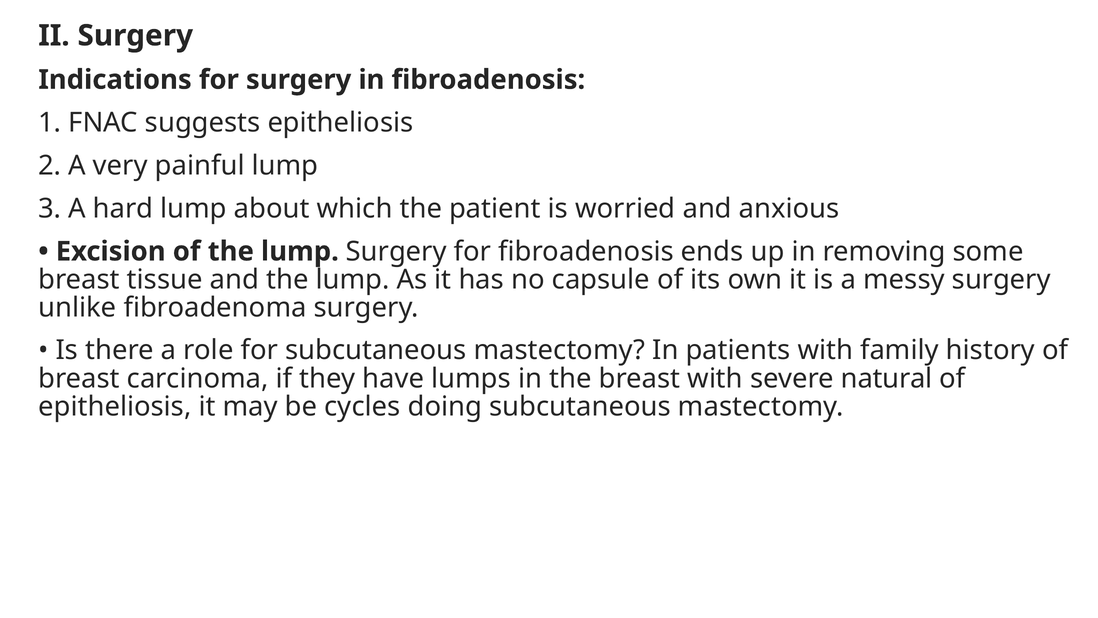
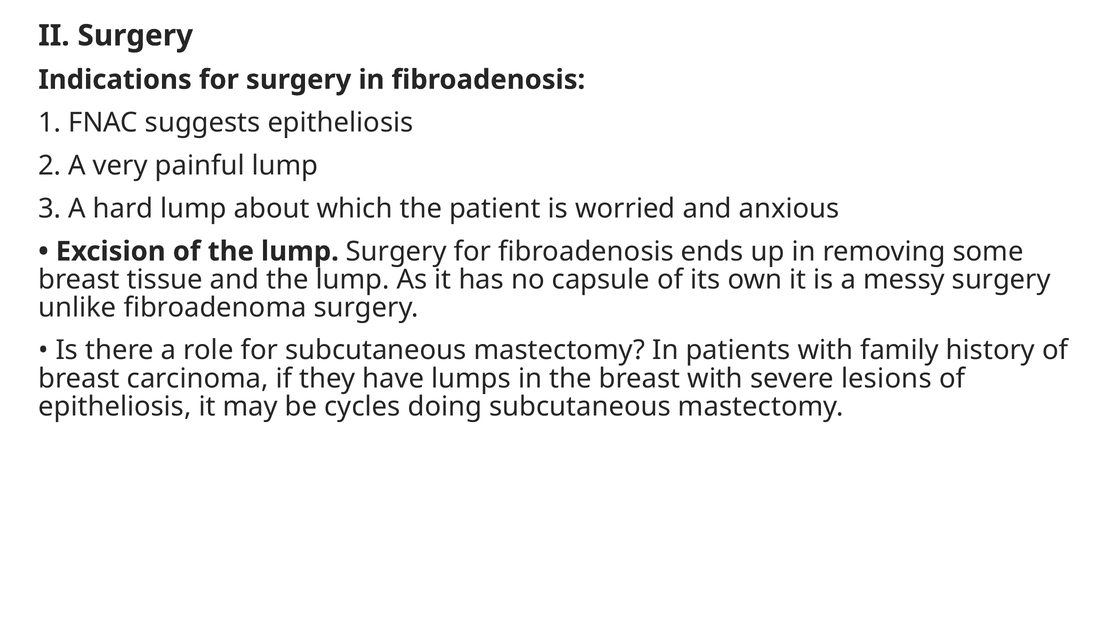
natural: natural -> lesions (886, 378)
